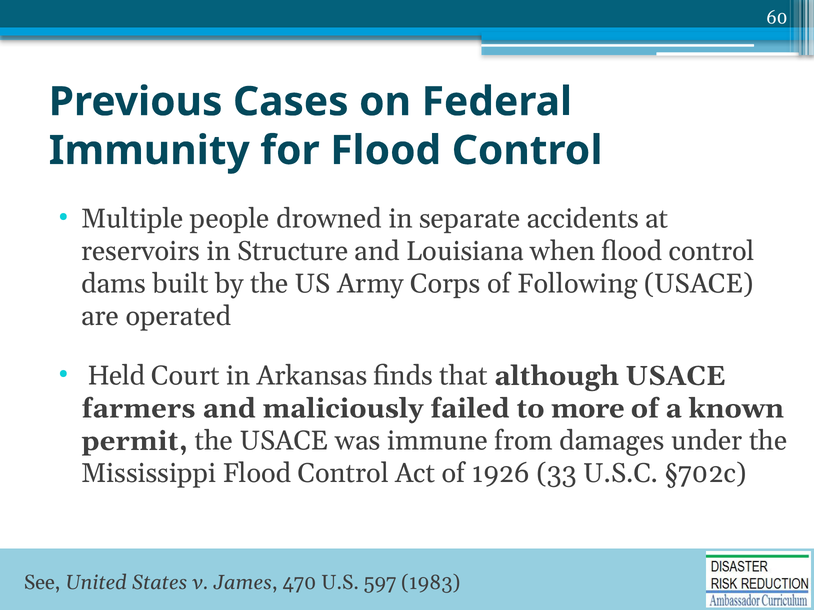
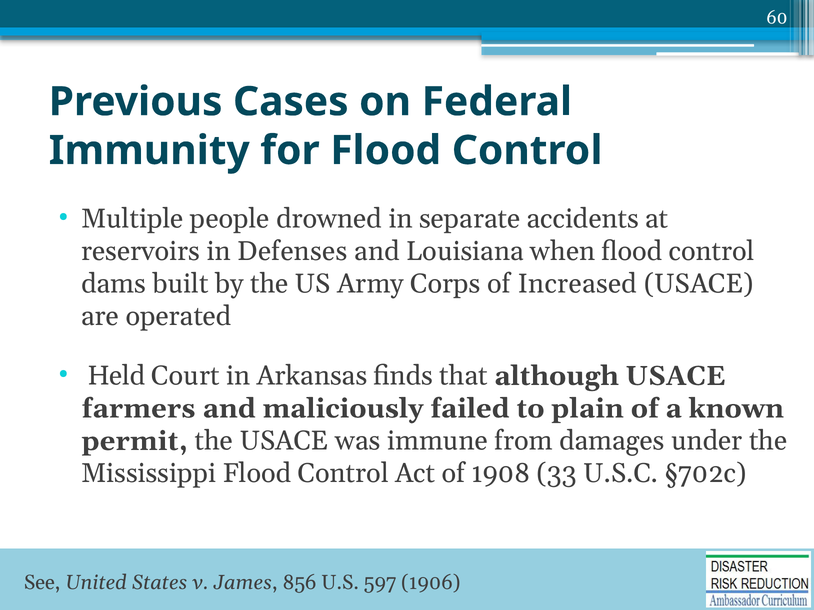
Structure: Structure -> Defenses (292, 251)
Following: Following -> Increased (577, 284)
more: more -> plain (588, 409)
1926: 1926 -> 1908 (501, 474)
470: 470 -> 856 (299, 583)
1983: 1983 -> 1906 (431, 583)
